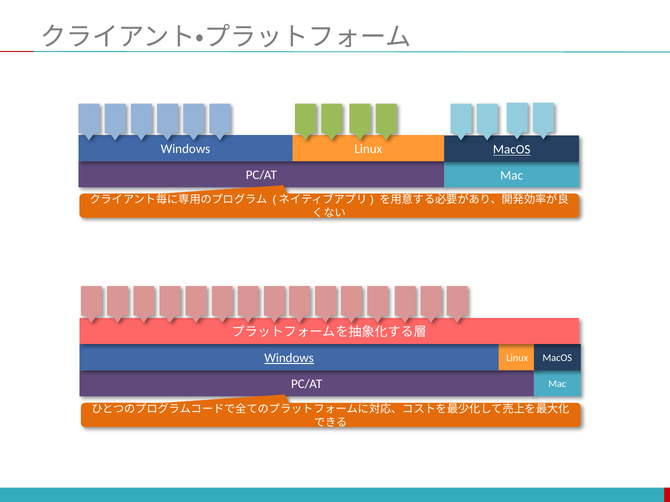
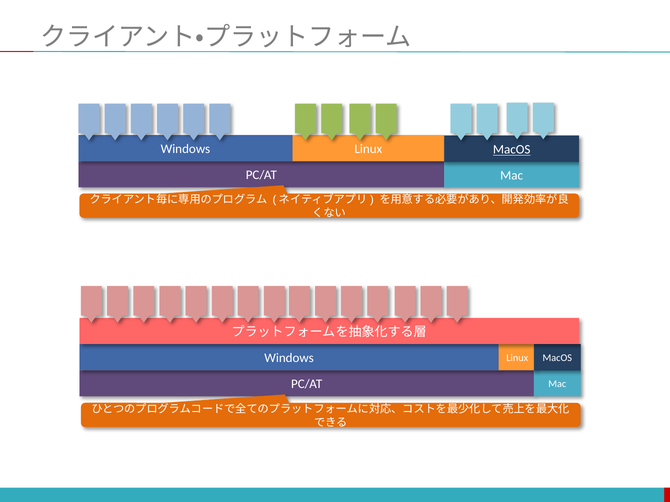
Windows underline: present -> none (289, 358)
